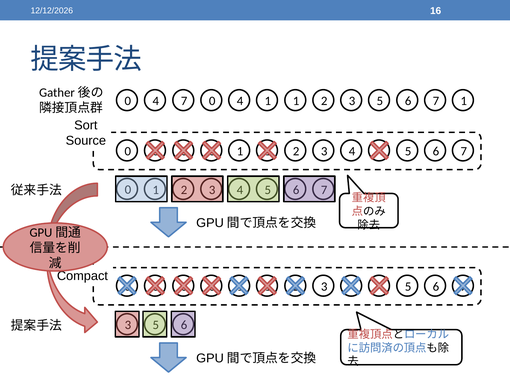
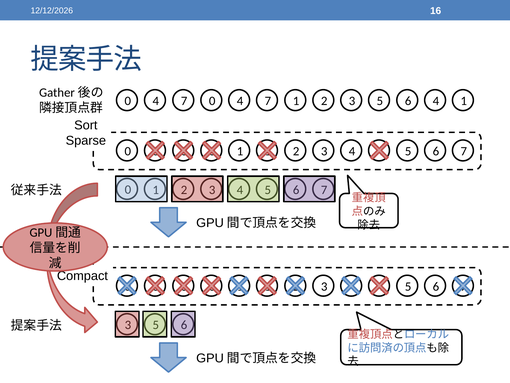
7 0 4 1: 1 -> 7 (268, 101)
3 5 6 7: 7 -> 4 (436, 101)
Source: Source -> Sparse (86, 140)
